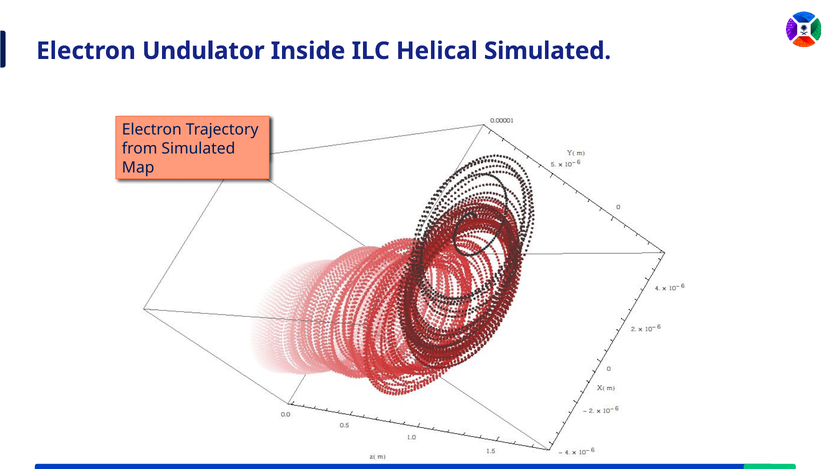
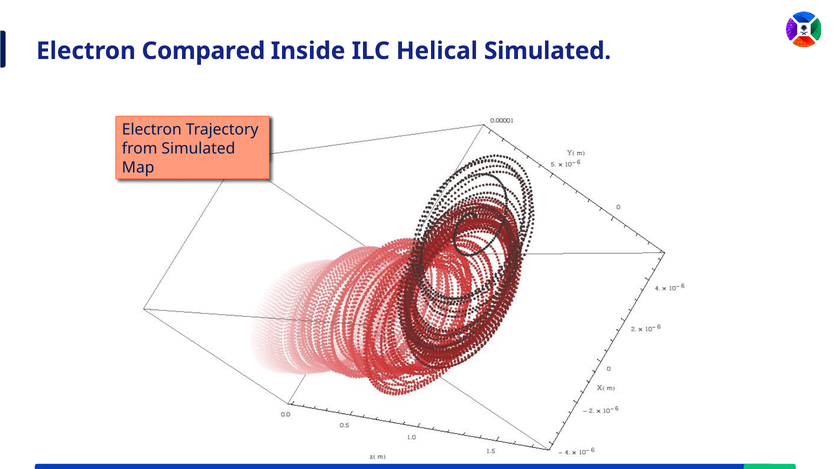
Undulator: Undulator -> Compared (203, 51)
